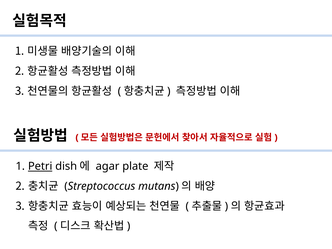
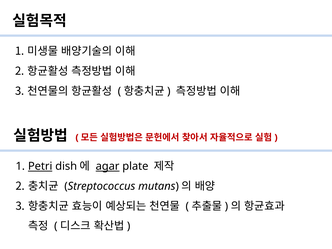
agar underline: none -> present (108, 166)
